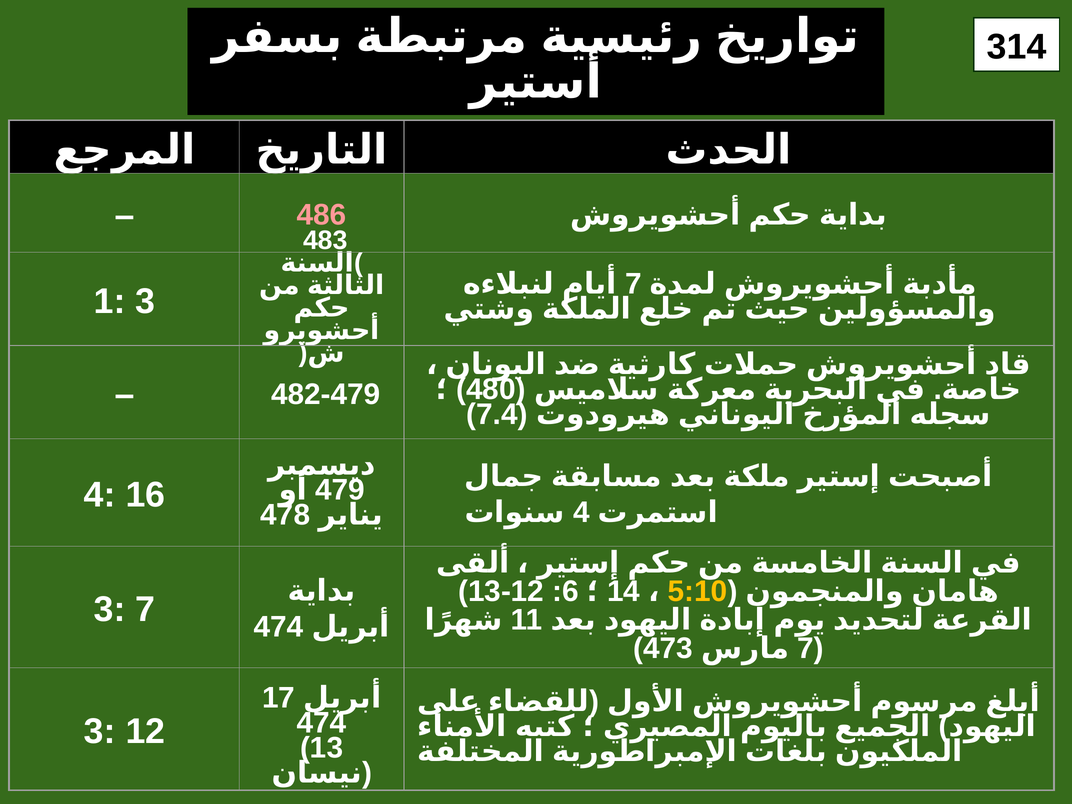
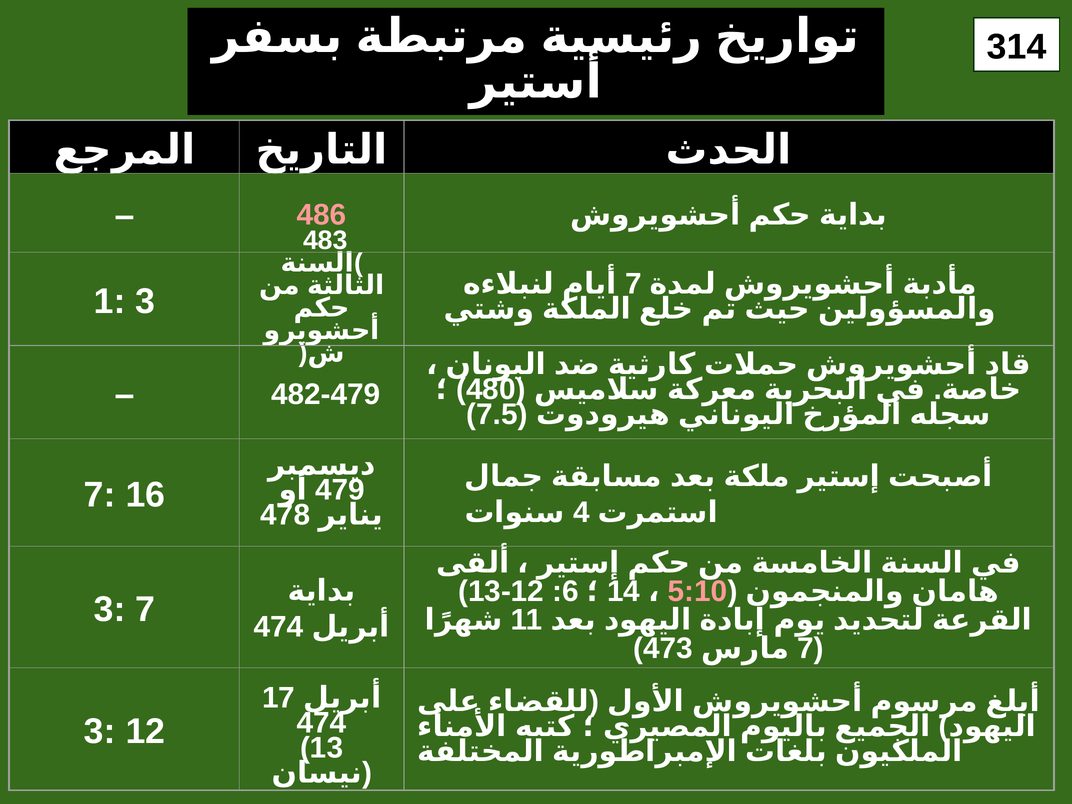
7.4: 7.4 -> 7.5 (497, 415)
4: 4 -> 7 (100, 495)
5:10 colour: yellow -> pink (698, 591)
